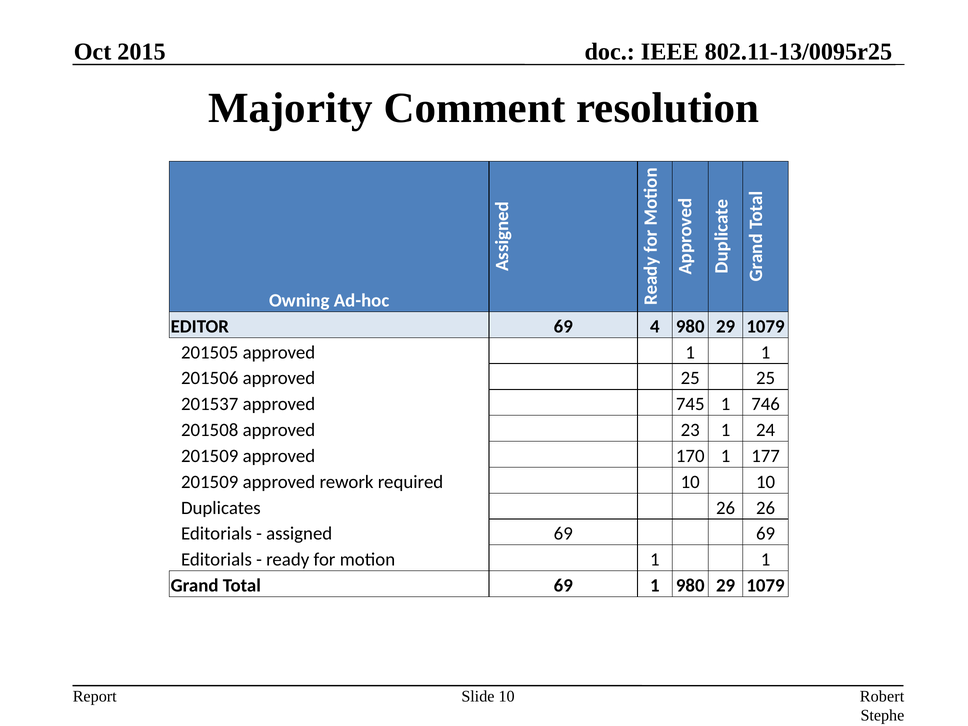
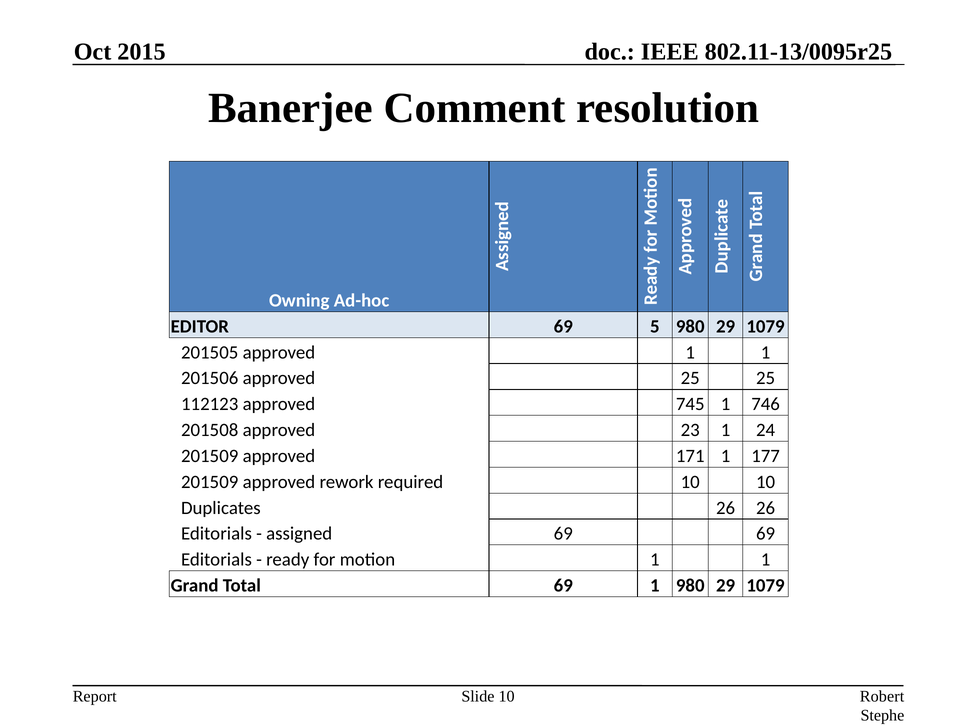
Majority: Majority -> Banerjee (290, 108)
4: 4 -> 5 (655, 326)
201537: 201537 -> 112123 (210, 404)
170: 170 -> 171 (690, 456)
